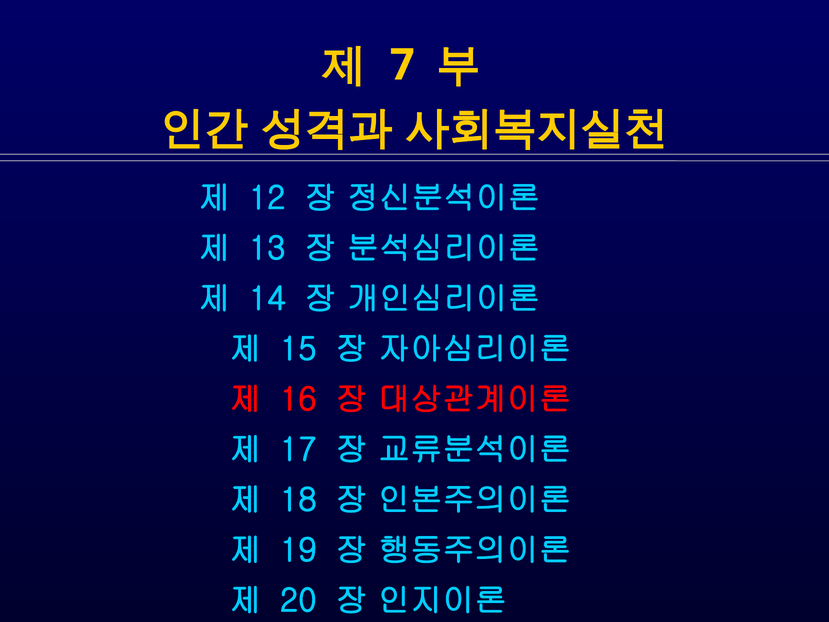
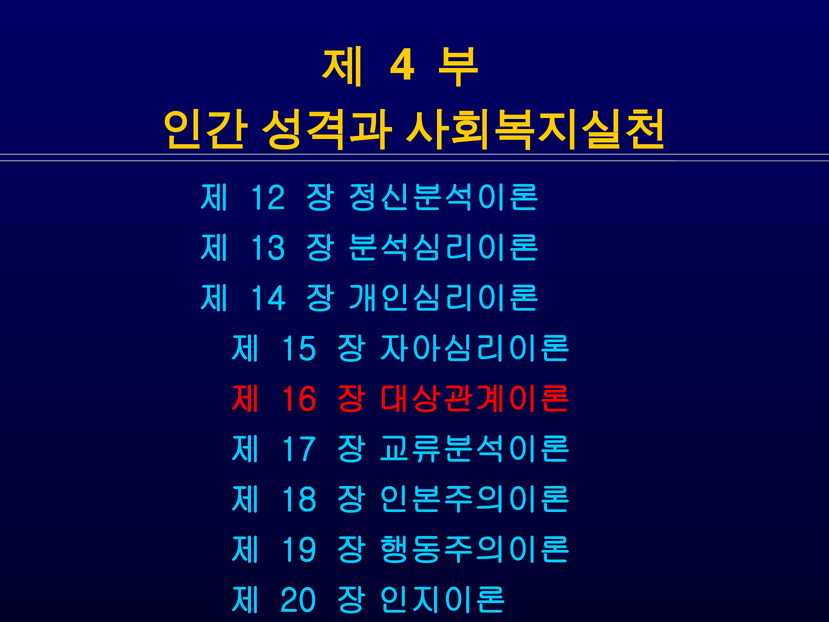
7: 7 -> 4 (402, 65)
